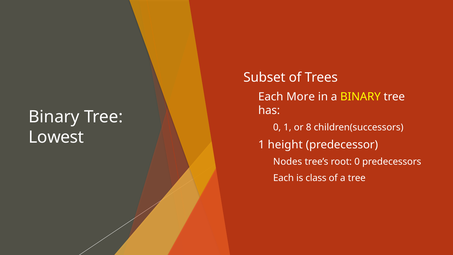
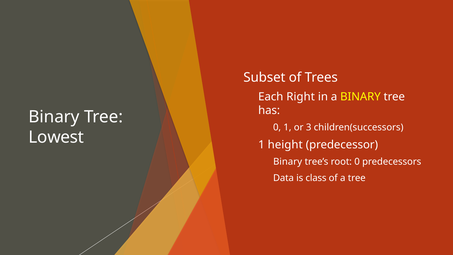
More: More -> Right (301, 97)
8: 8 -> 3 (309, 127)
Nodes: Nodes -> Binary (288, 162)
Each: Each -> Data (283, 178)
